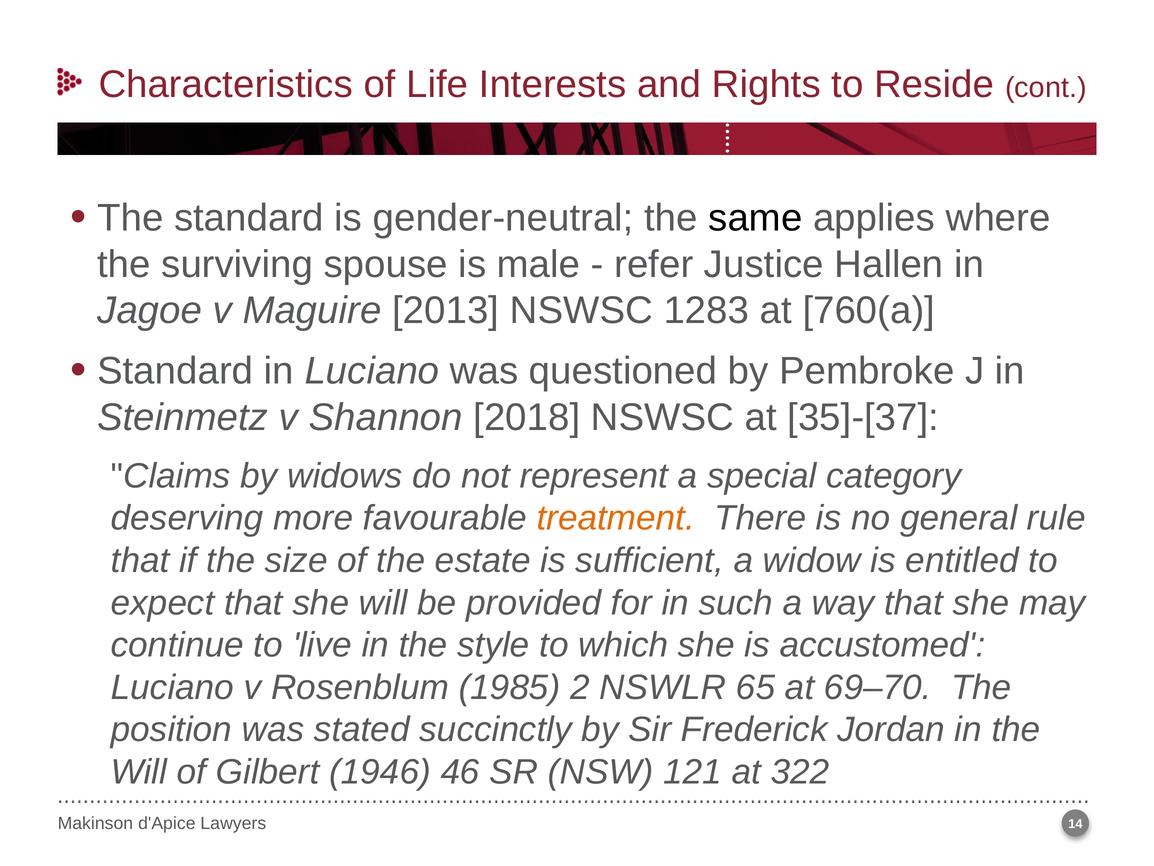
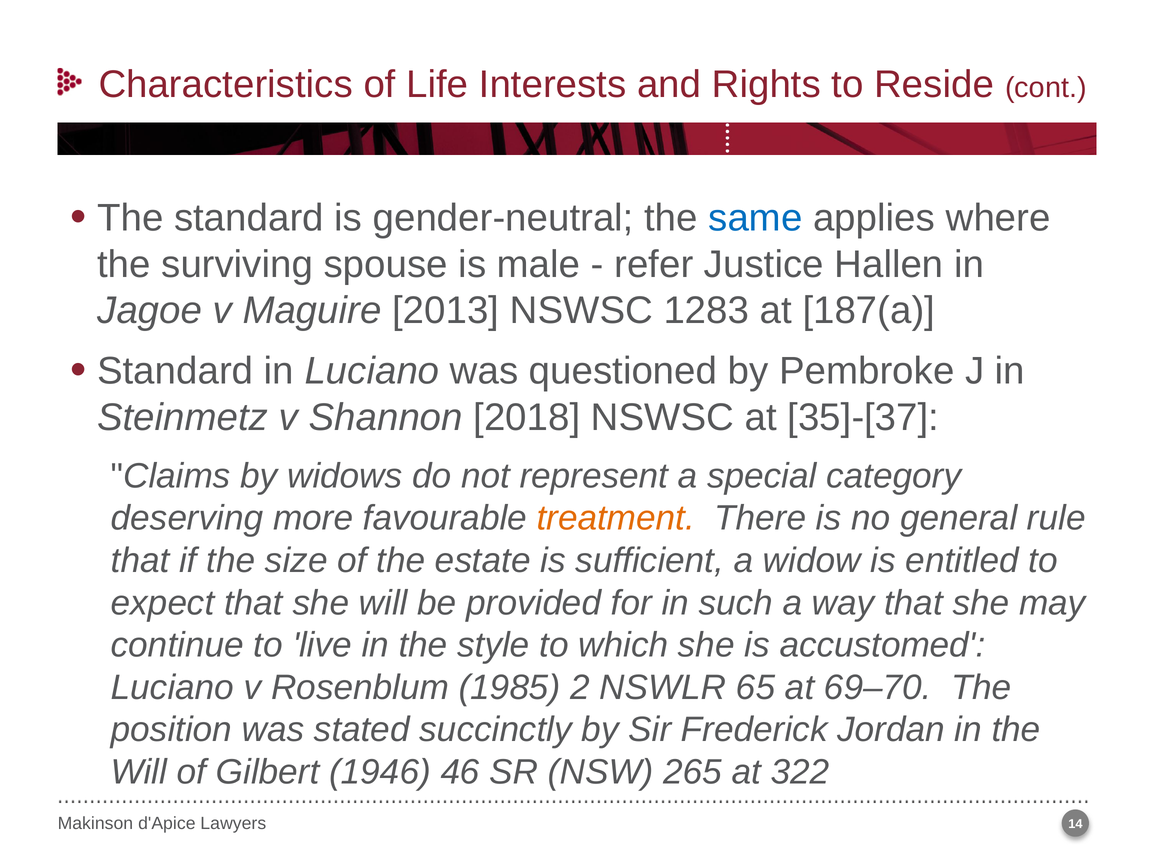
same colour: black -> blue (755, 218)
760(a: 760(a -> 187(a (869, 310)
121: 121 -> 265 (693, 772)
